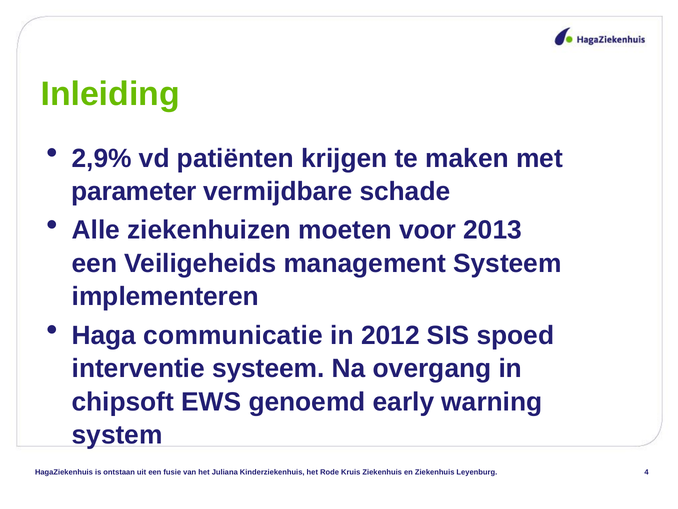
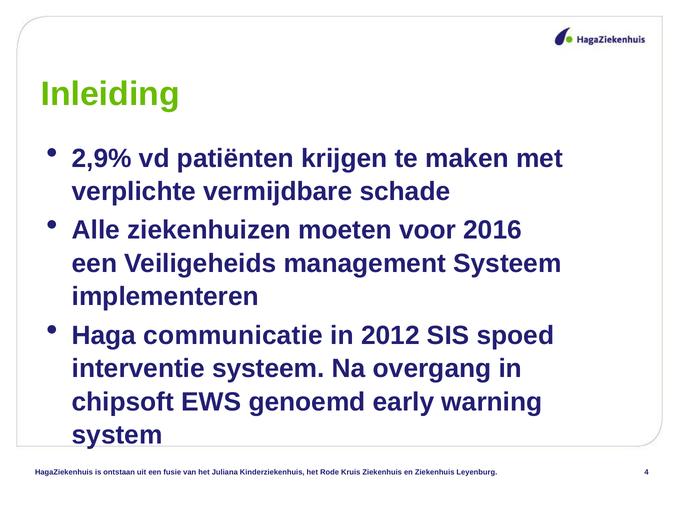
parameter: parameter -> verplichte (134, 191)
2013: 2013 -> 2016 (493, 230)
